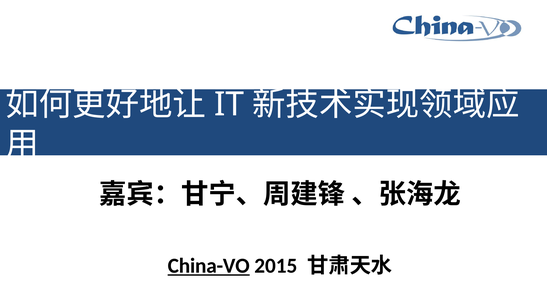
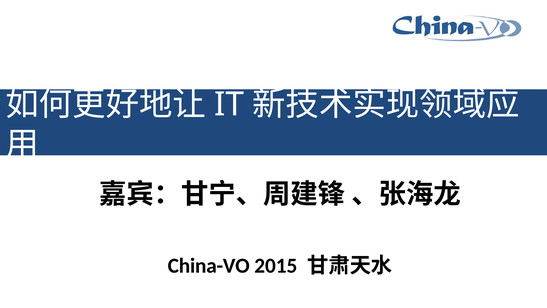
China-VO underline: present -> none (209, 266)
